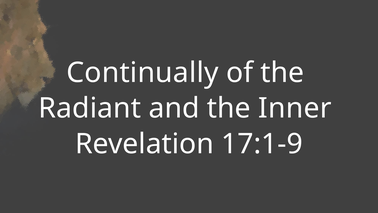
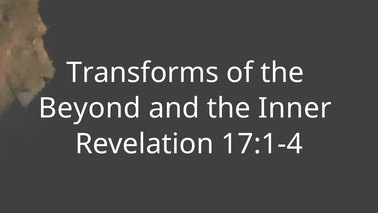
Continually: Continually -> Transforms (143, 73)
Radiant: Radiant -> Beyond (90, 108)
17:1-9: 17:1-9 -> 17:1-4 (262, 144)
